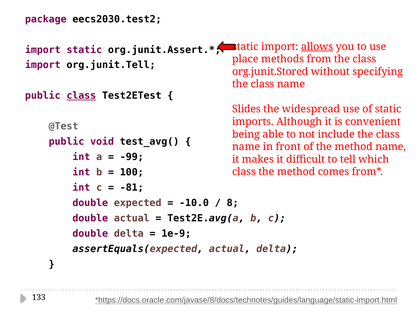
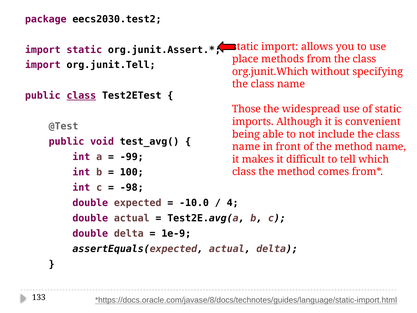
allows underline: present -> none (317, 47)
org.junit.Stored: org.junit.Stored -> org.junit.Which (270, 72)
Slides: Slides -> Those (246, 109)
-81: -81 -> -98 (132, 187)
8: 8 -> 4 (233, 203)
